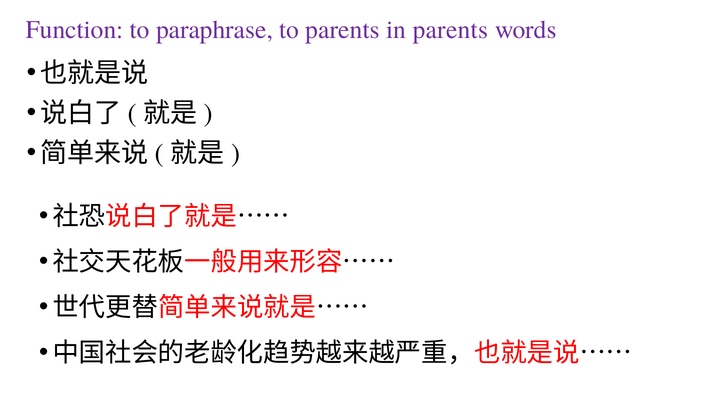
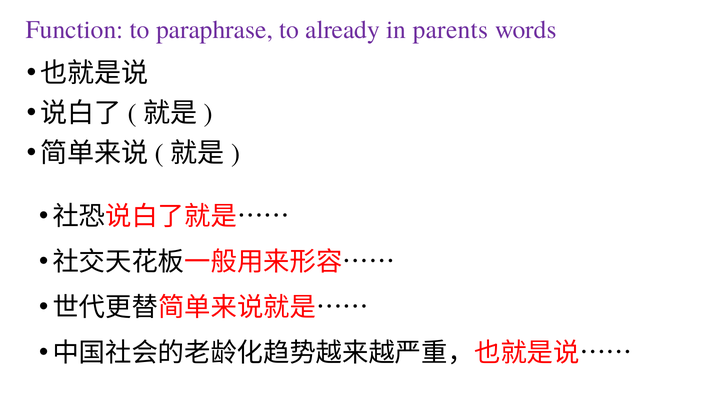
to parents: parents -> already (343, 30)
